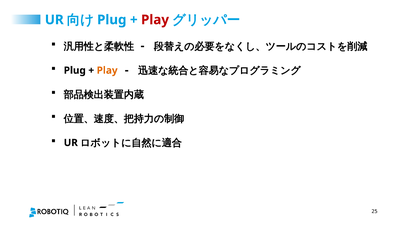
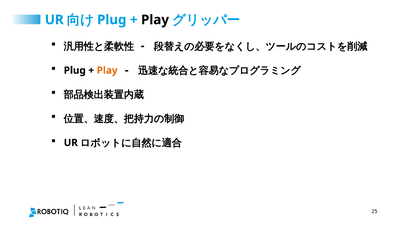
Play colour: red -> black (155, 20)
